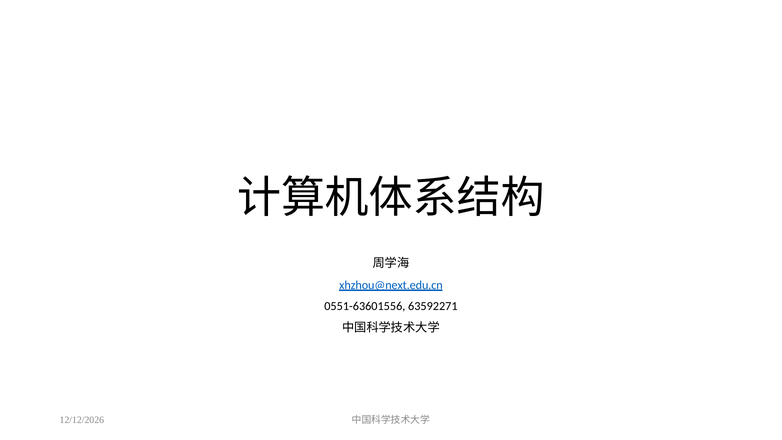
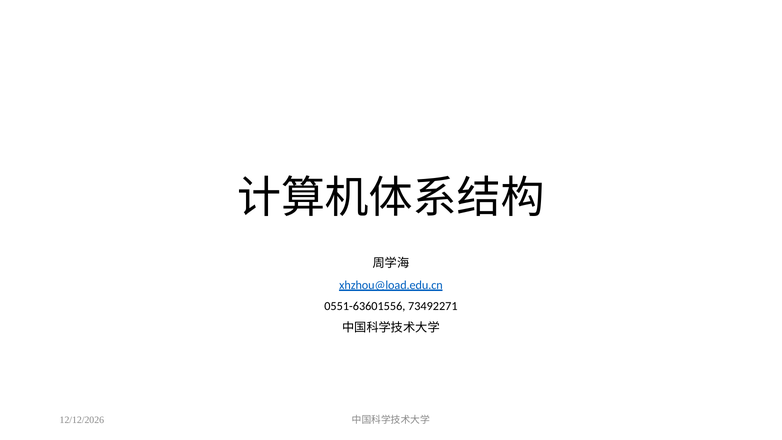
xhzhou@next.edu.cn: xhzhou@next.edu.cn -> xhzhou@load.edu.cn (391, 285)
63592271: 63592271 -> 73492271 (433, 306)
